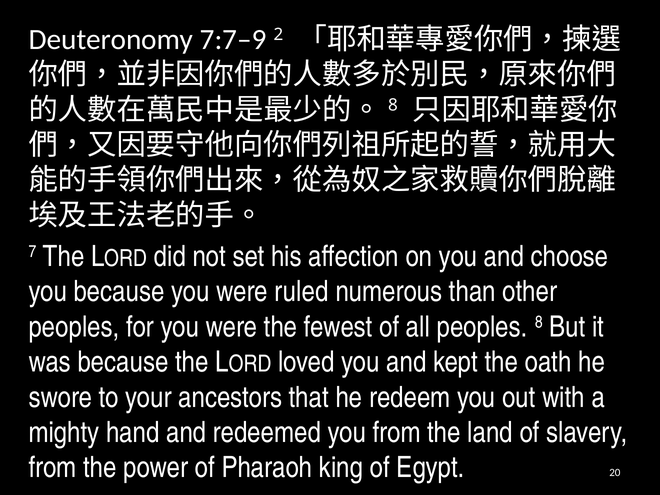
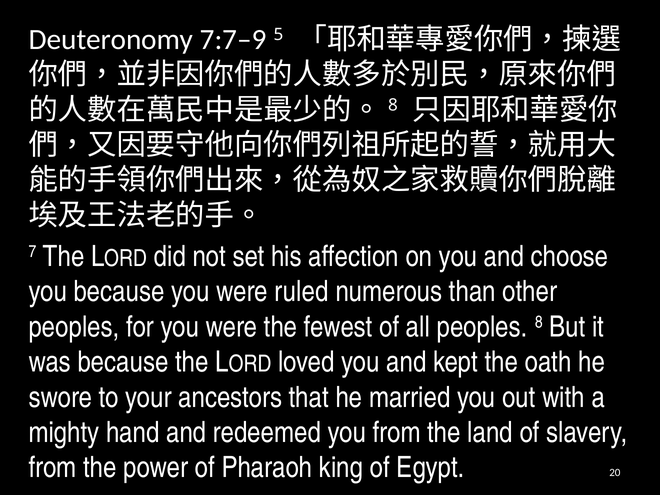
2: 2 -> 5 (278, 35)
redeem: redeem -> married (410, 397)
